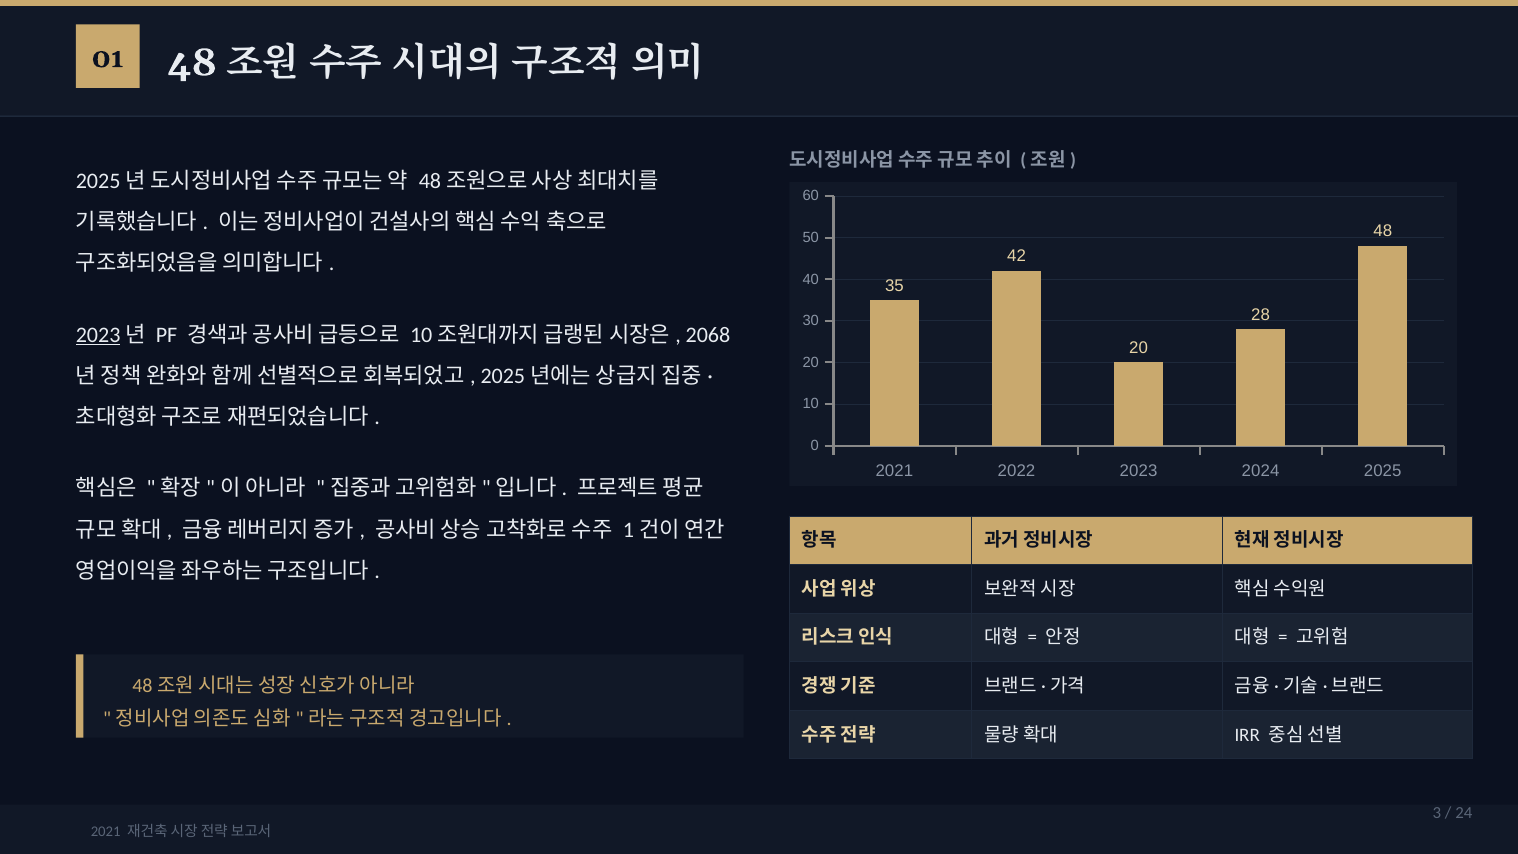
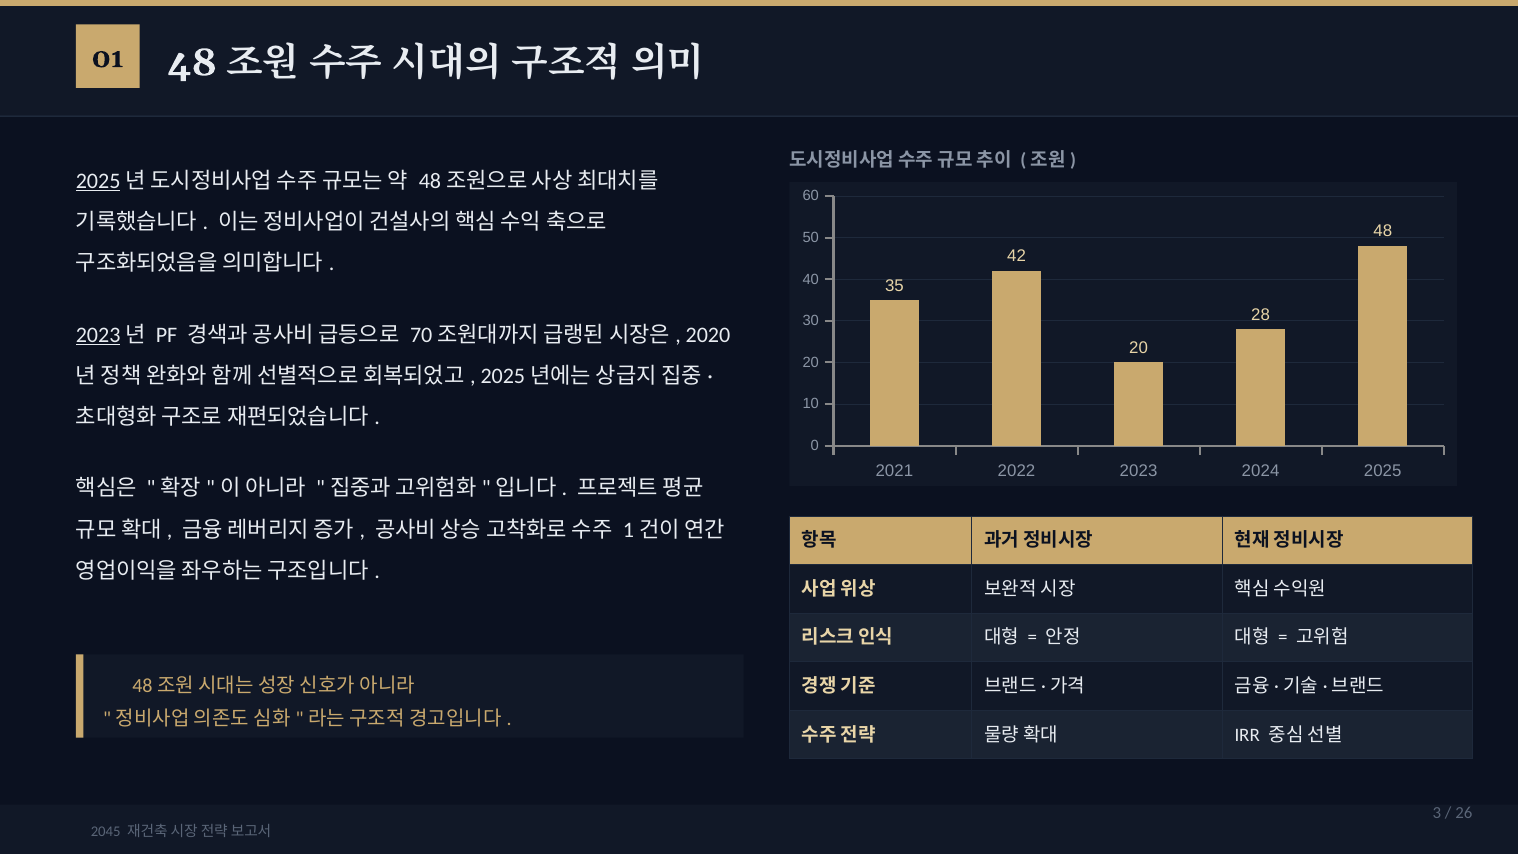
2025 underline: none -> present (98, 181)
10: 10 -> 70 (421, 335)
2068: 2068 -> 2020 (708, 335)
24: 24 -> 26 (1464, 813)
2021: 2021 -> 2045 (106, 831)
